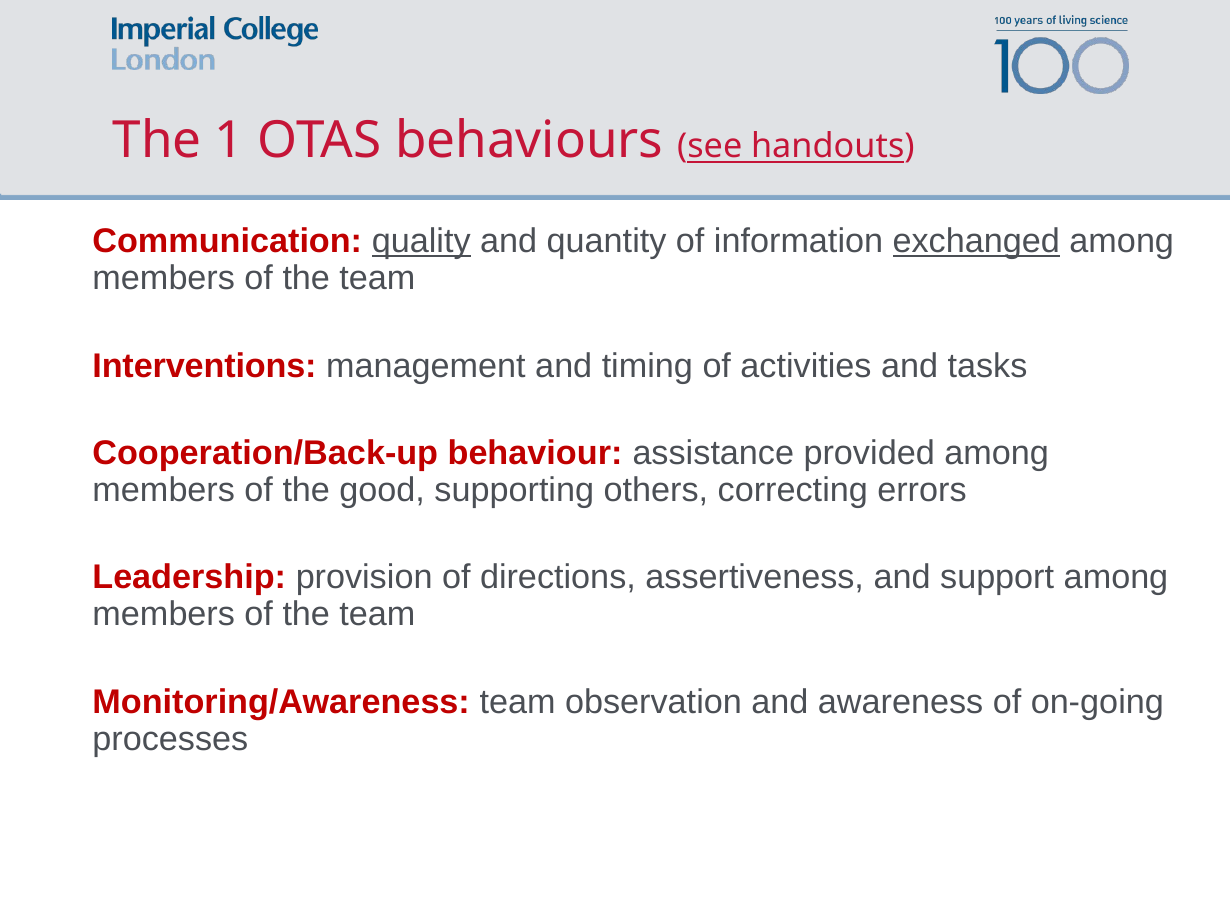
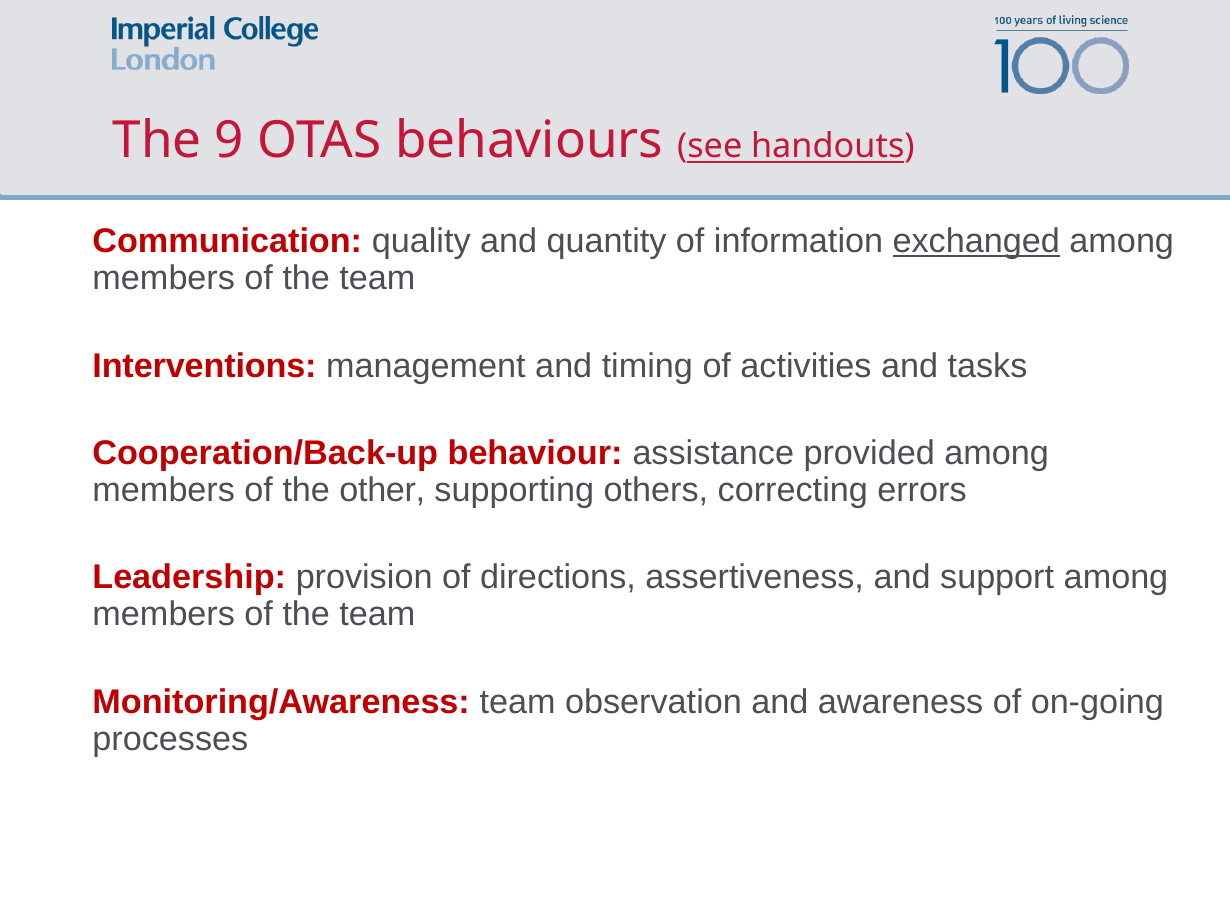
1: 1 -> 9 (230, 141)
quality underline: present -> none (421, 241)
good: good -> other (382, 490)
